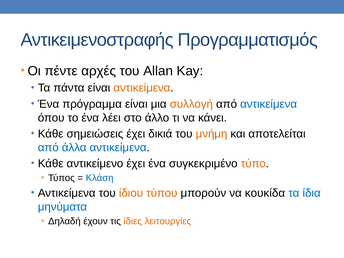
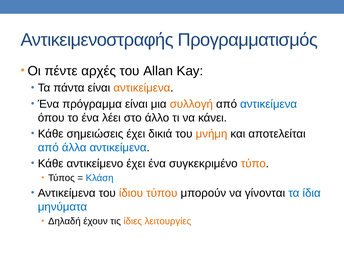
κουκίδα: κουκίδα -> γίνονται (265, 193)
